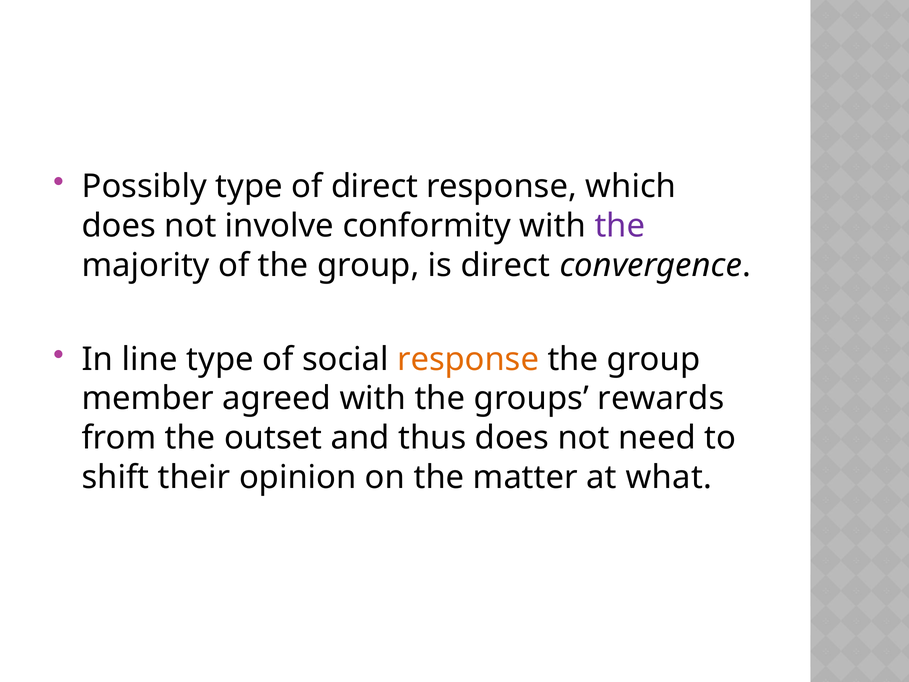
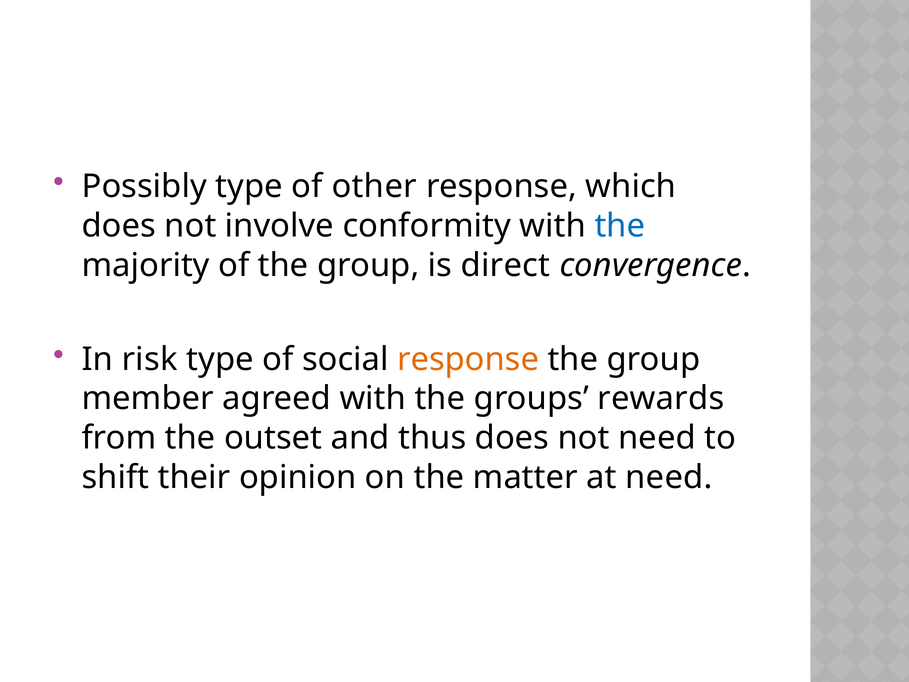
of direct: direct -> other (374, 186)
the colour: purple -> blue (620, 226)
line: line -> risk (150, 359)
at what: what -> need (669, 477)
